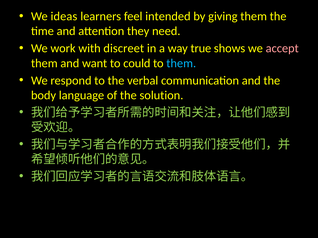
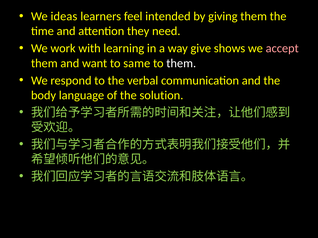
discreet: discreet -> learning (124, 49)
true: true -> give (201, 49)
could: could -> same (137, 63)
them colour: light blue -> white (181, 63)
